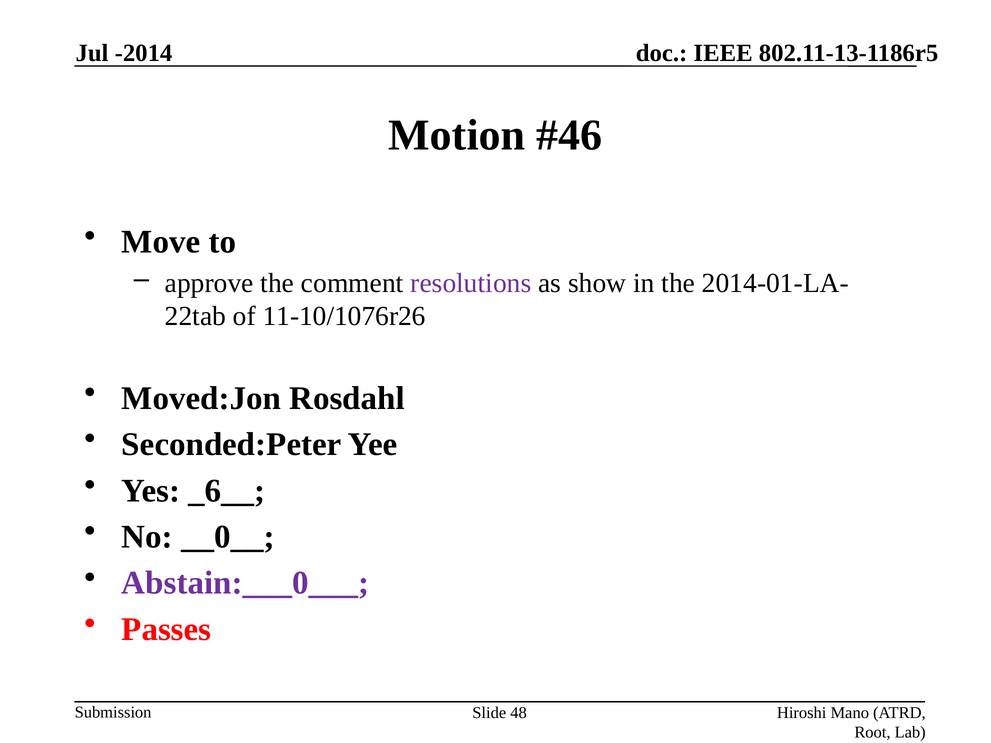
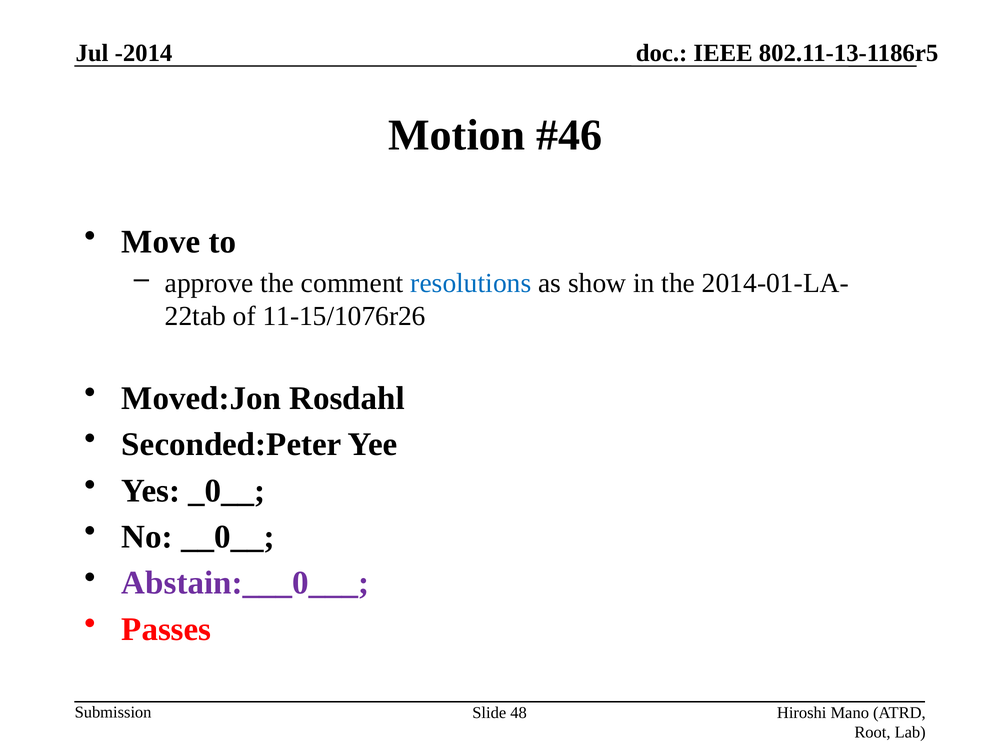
resolutions colour: purple -> blue (471, 283)
11-10/1076r26: 11-10/1076r26 -> 11-15/1076r26 (344, 316)
_6__: _6__ -> _0__ (227, 491)
